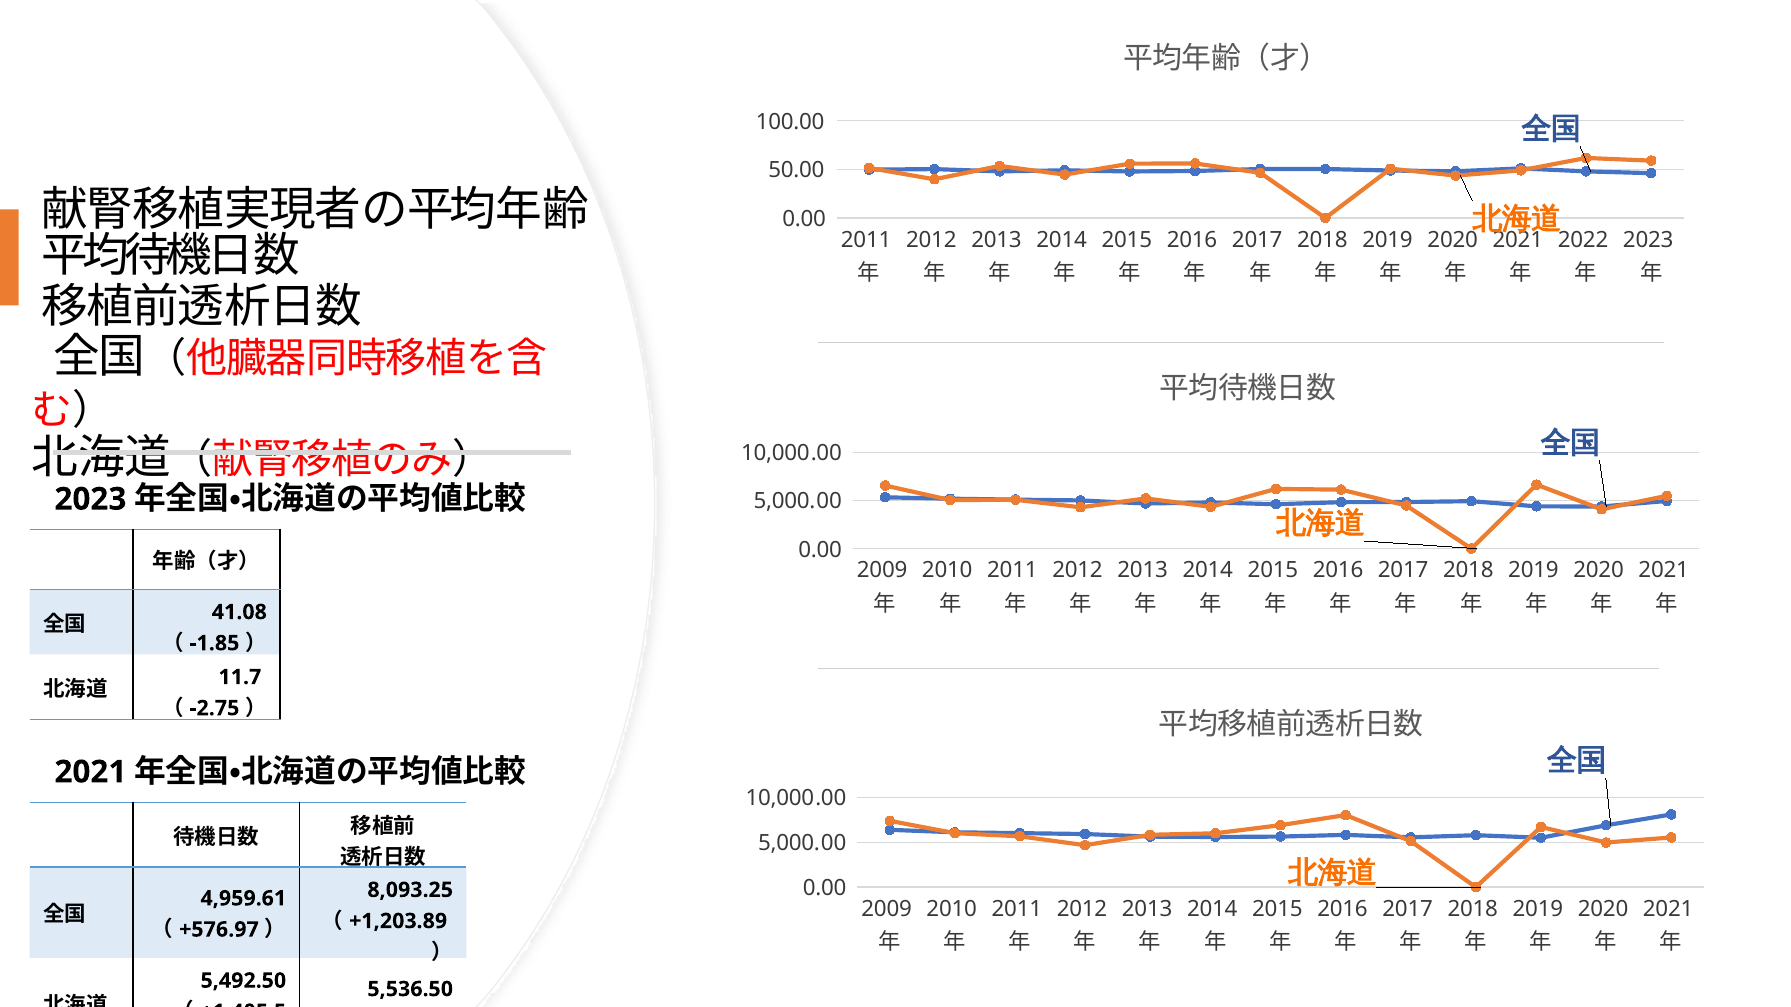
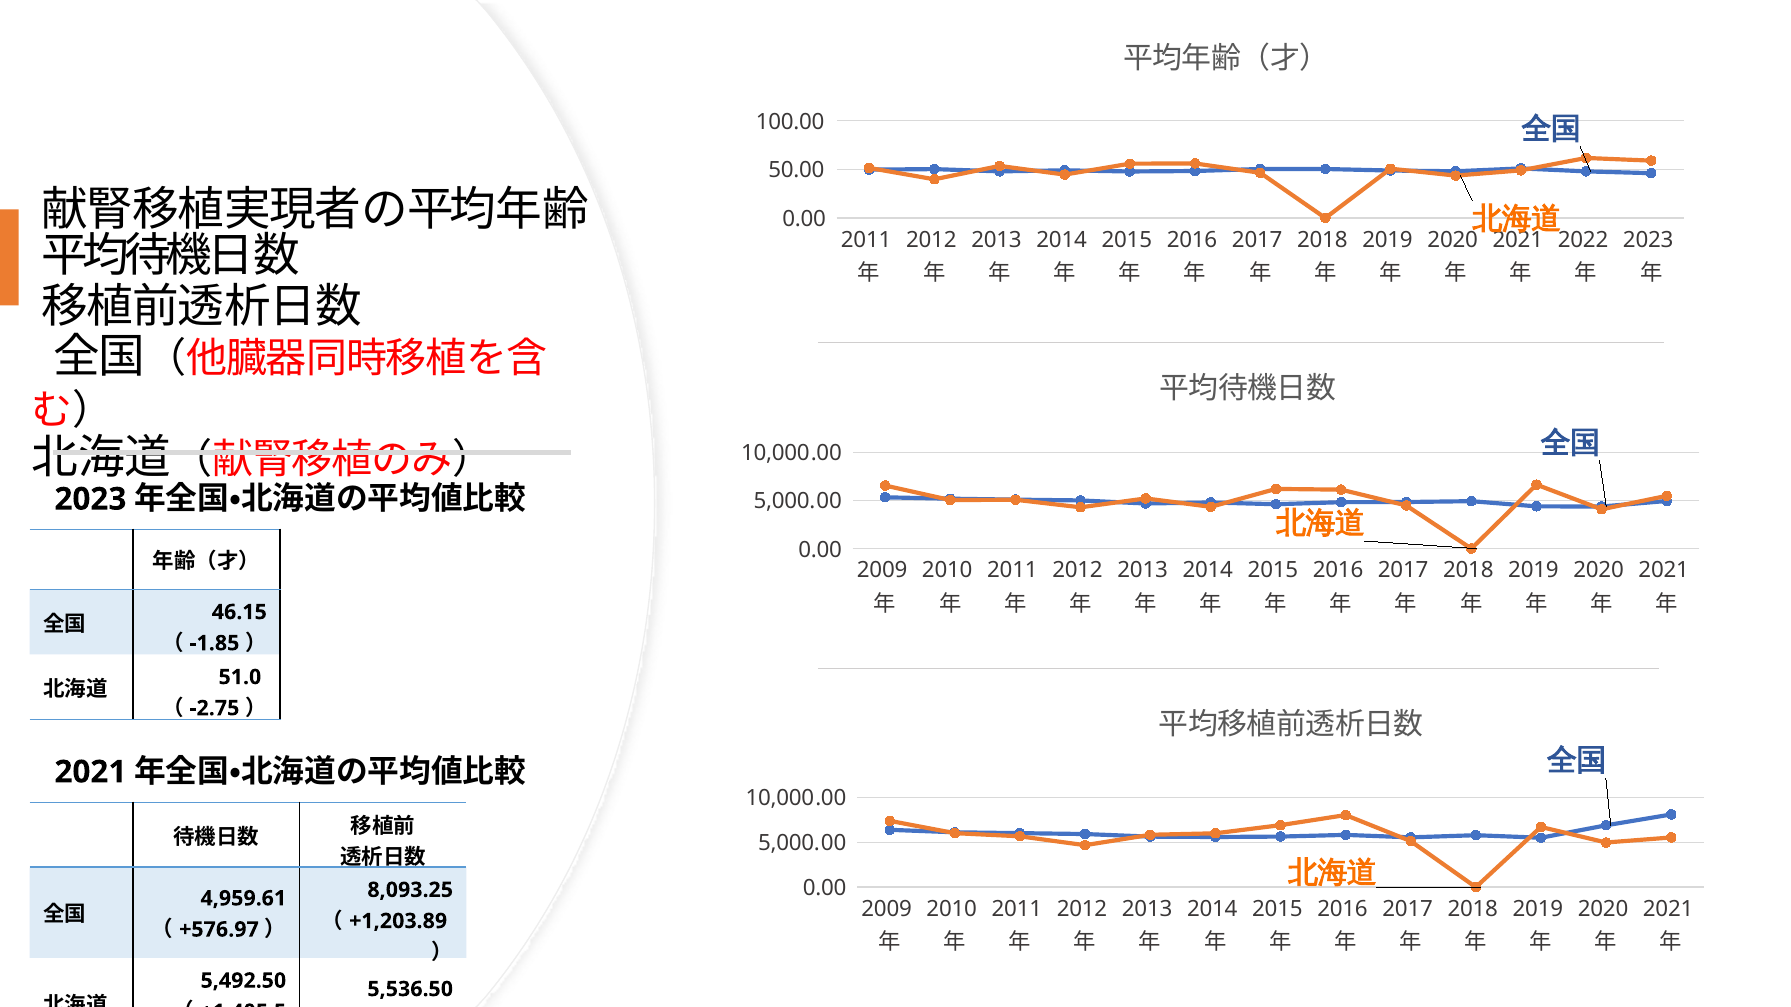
41.08: 41.08 -> 46.15 (239, 612)
11.7: 11.7 -> 51.0 (240, 677)
